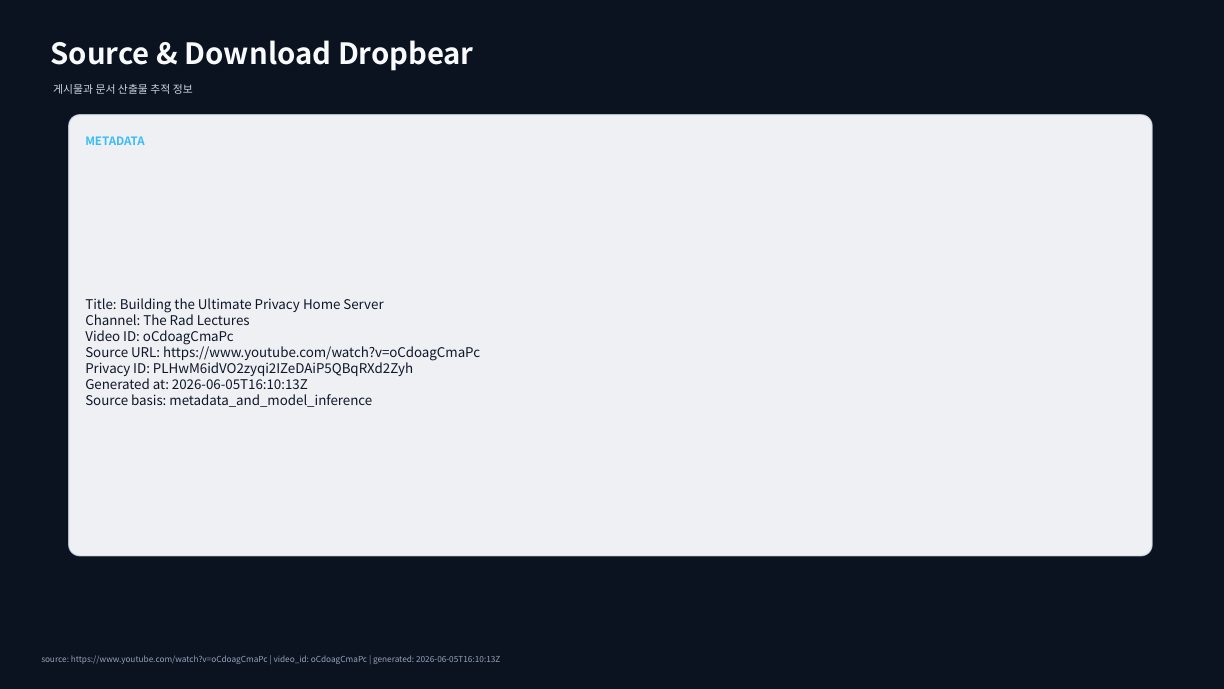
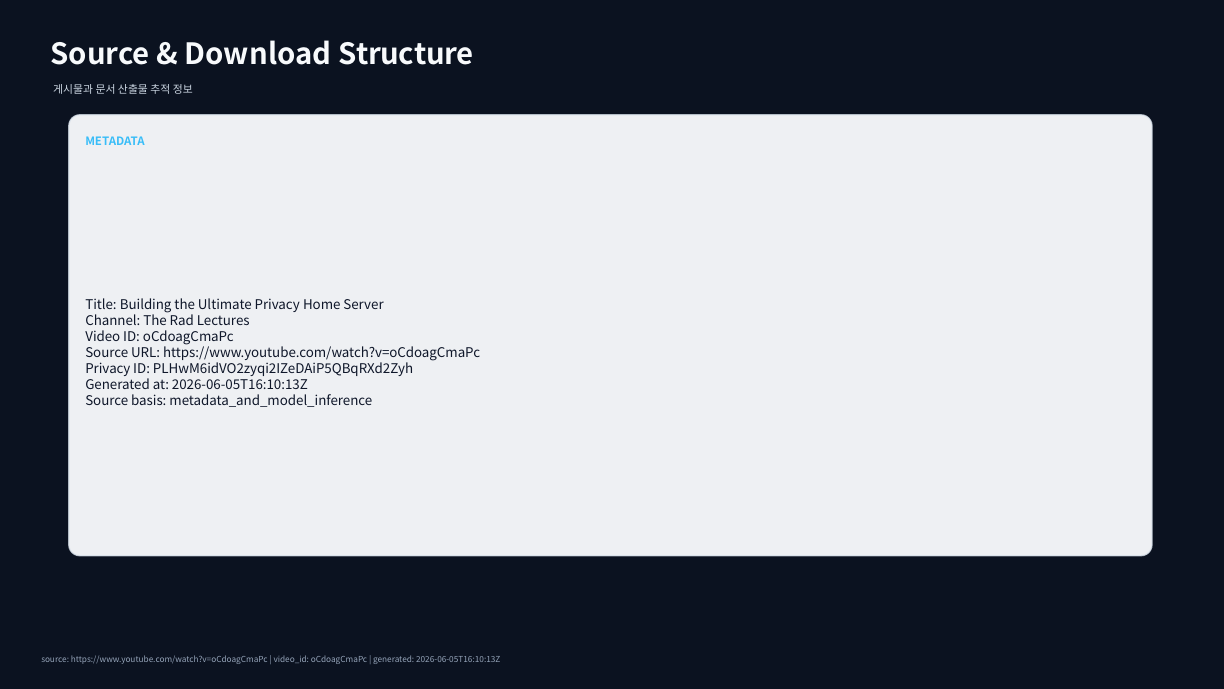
Dropbear: Dropbear -> Structure (406, 55)
